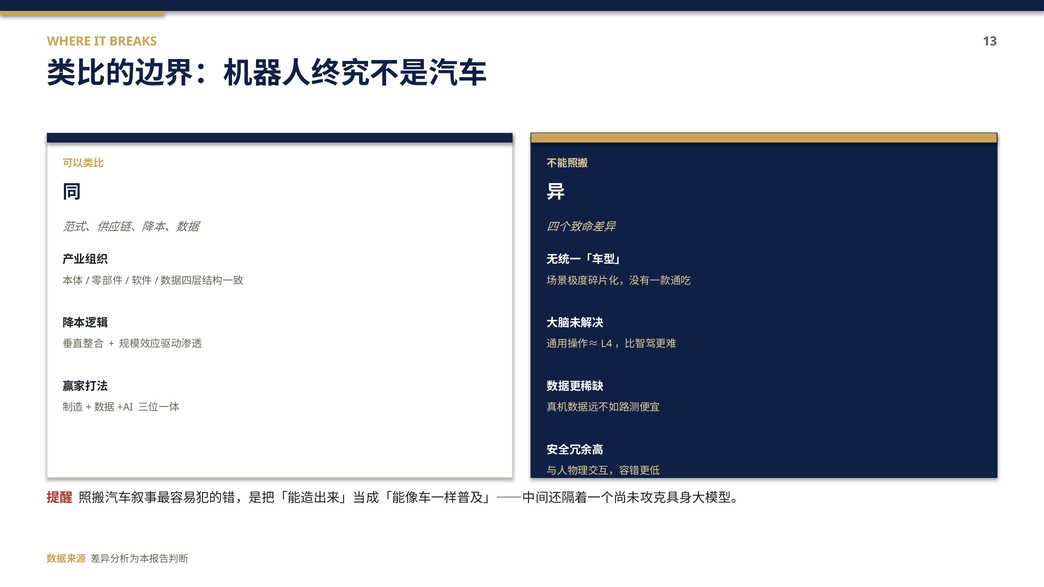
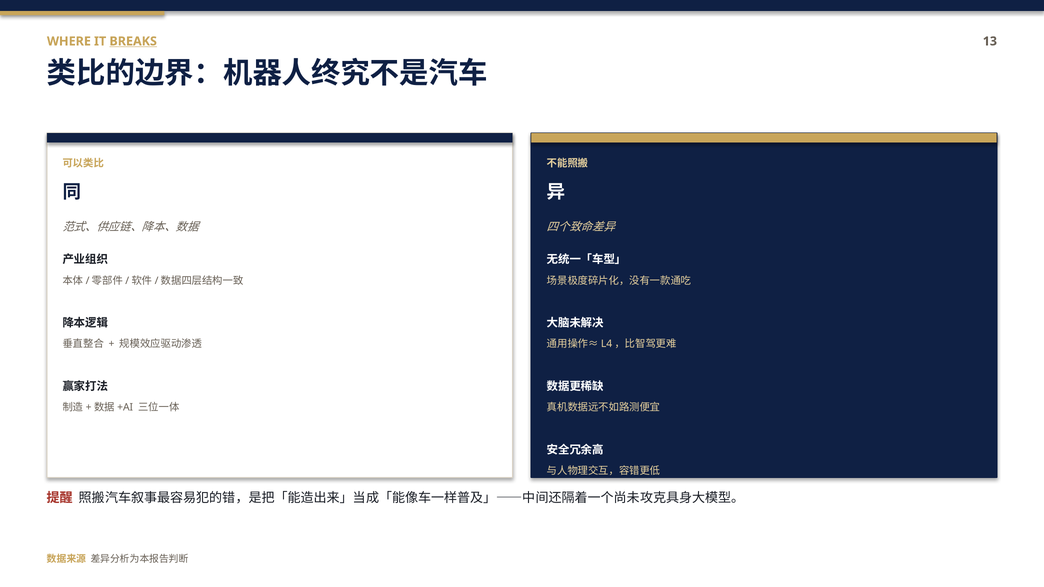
BREAKS underline: none -> present (133, 41)
